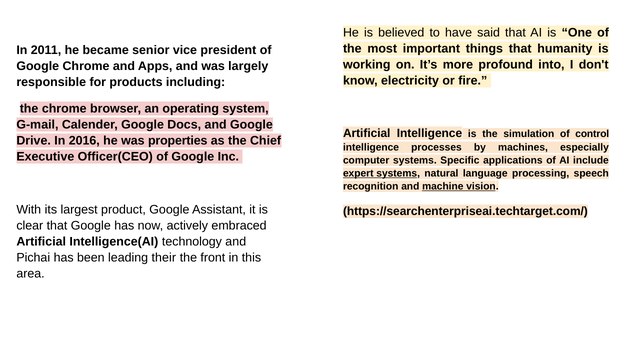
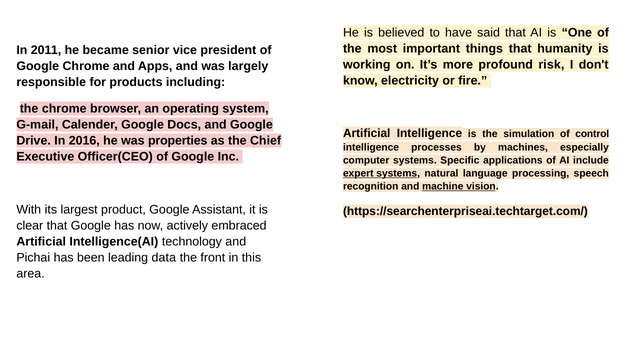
into: into -> risk (551, 65)
their: their -> data (164, 258)
